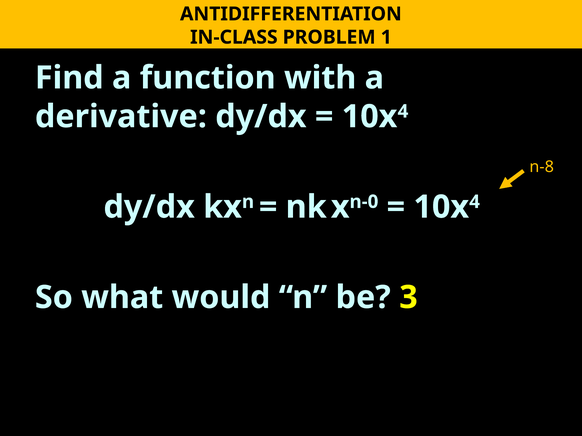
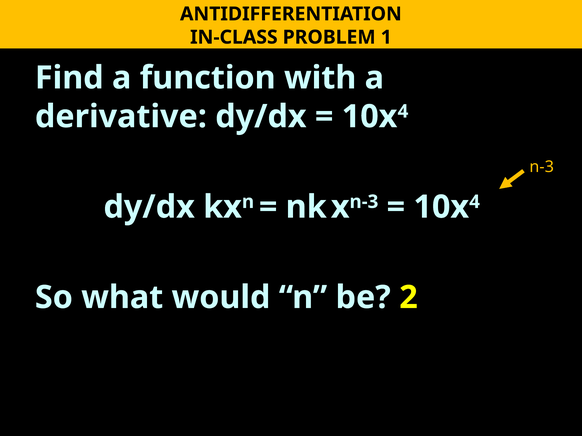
n-8: n-8 -> n-3 (542, 167)
n-0: n-0 -> n-3 (364, 202)
3: 3 -> 2 (408, 298)
